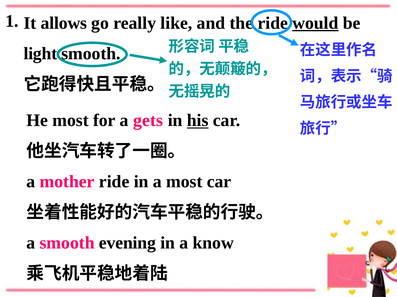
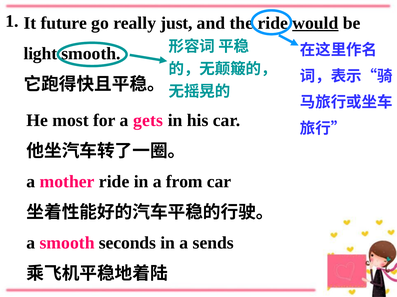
allows: allows -> future (64, 23)
like: like -> just (176, 23)
his underline: present -> none (198, 121)
a most: most -> from (184, 182)
evening: evening -> seconds (127, 244)
know: know -> sends (213, 244)
